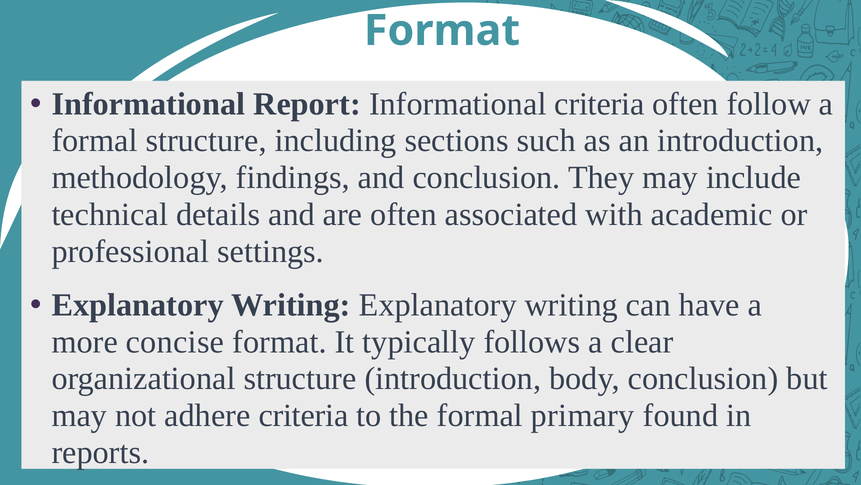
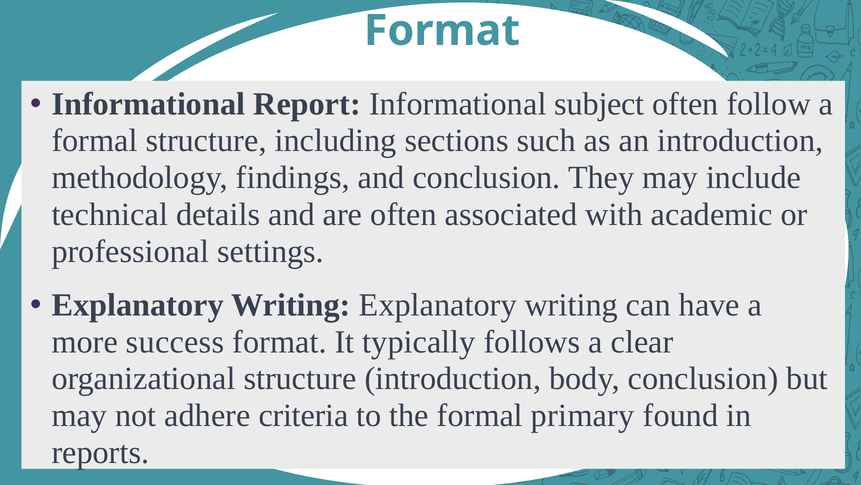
Informational criteria: criteria -> subject (599, 104)
concise: concise -> success (175, 341)
